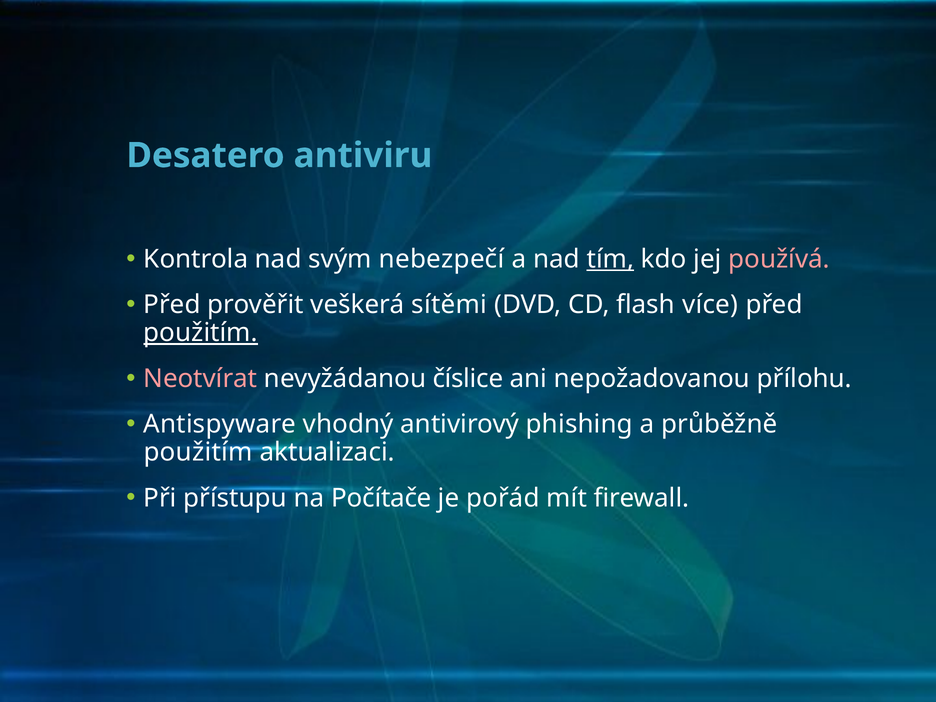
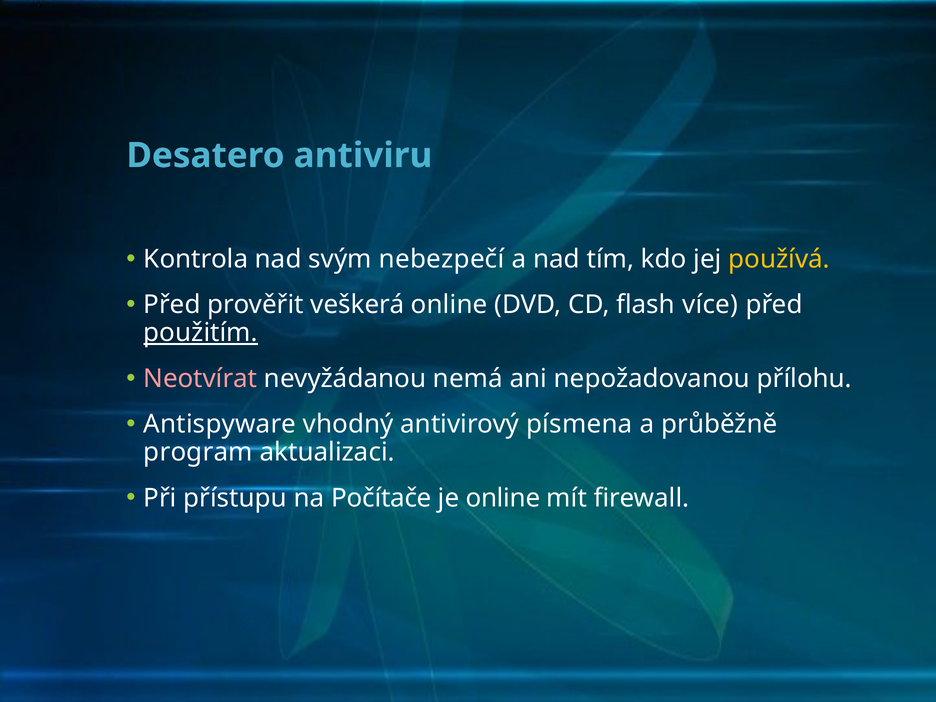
tím underline: present -> none (610, 259)
používá colour: pink -> yellow (779, 259)
veškerá sítěmi: sítěmi -> online (449, 305)
číslice: číslice -> nemá (468, 378)
phishing: phishing -> písmena (579, 424)
použitím: použitím -> program (198, 452)
je pořád: pořád -> online (503, 498)
